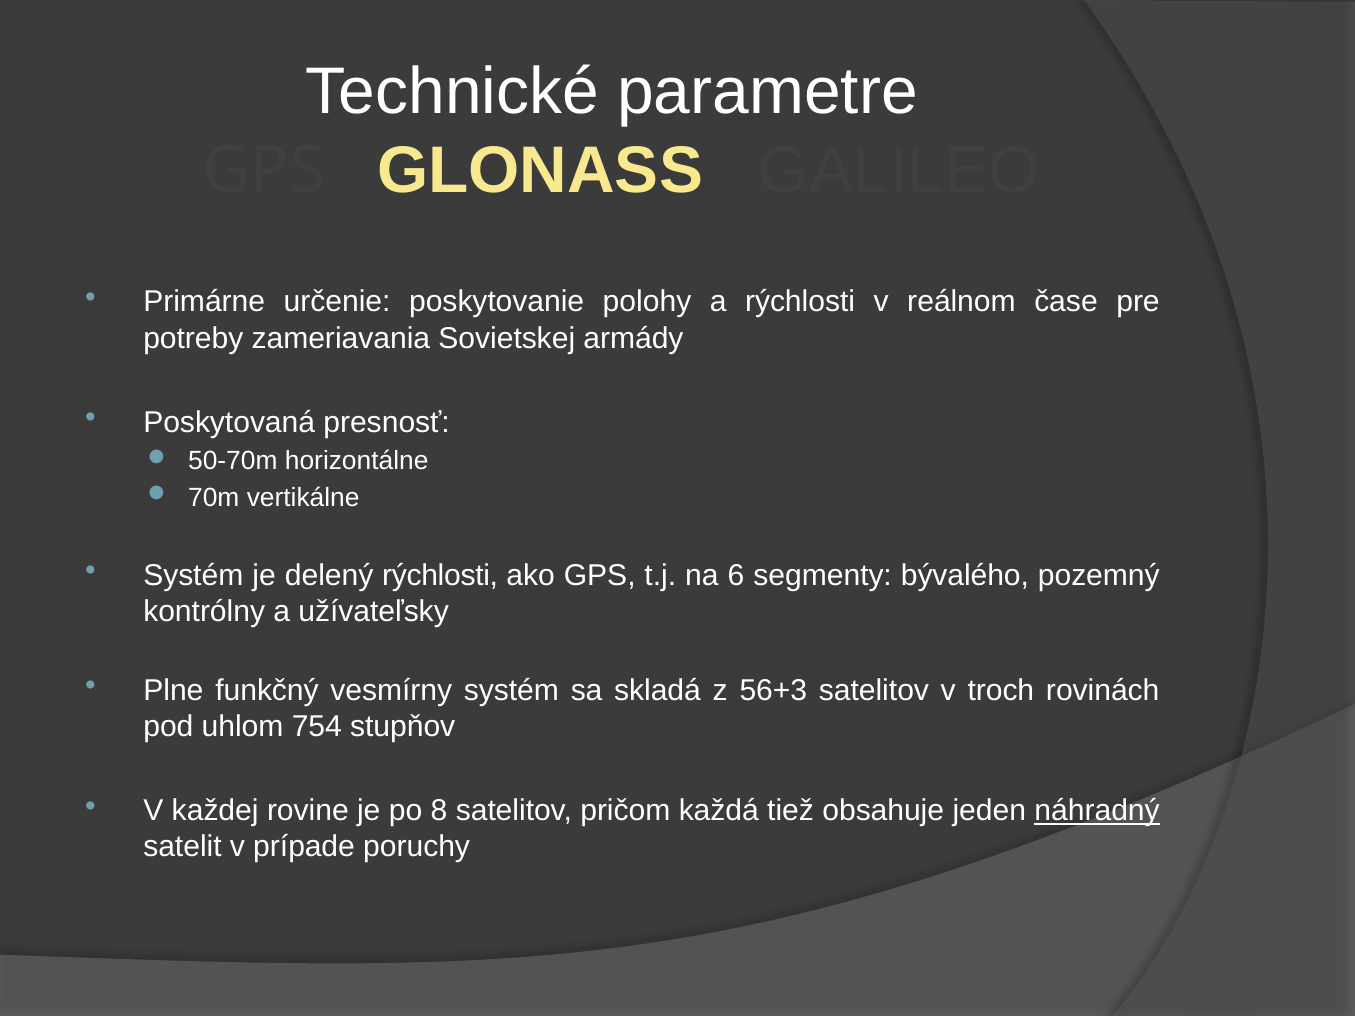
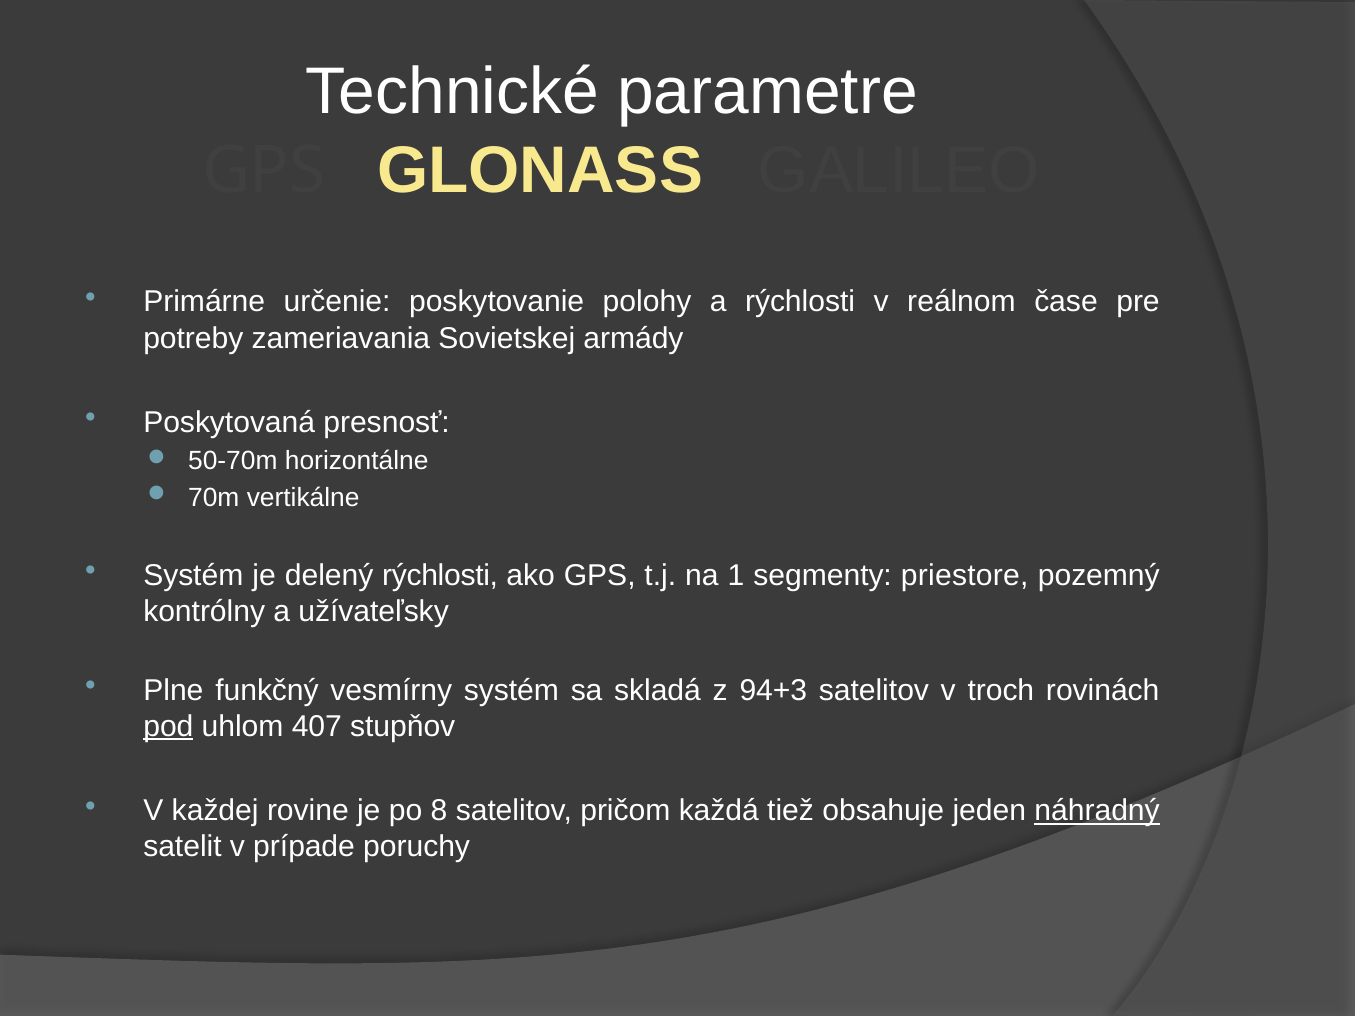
6: 6 -> 1 (736, 575)
bývalého: bývalého -> priestore (965, 575)
56+3: 56+3 -> 94+3 (773, 691)
pod underline: none -> present (168, 727)
754: 754 -> 407 (317, 727)
